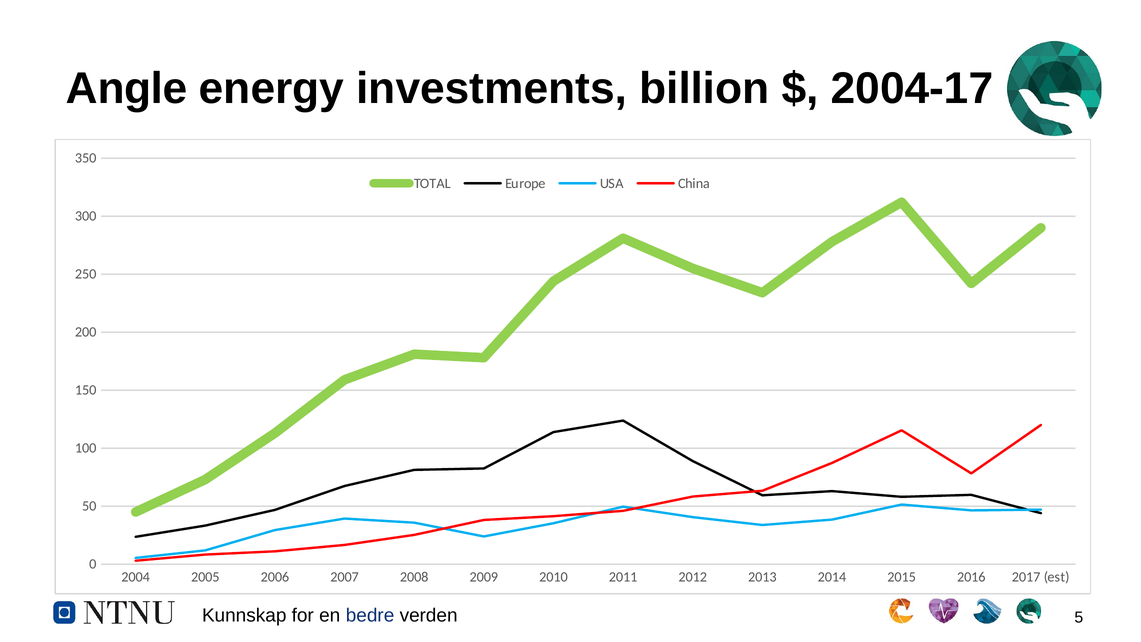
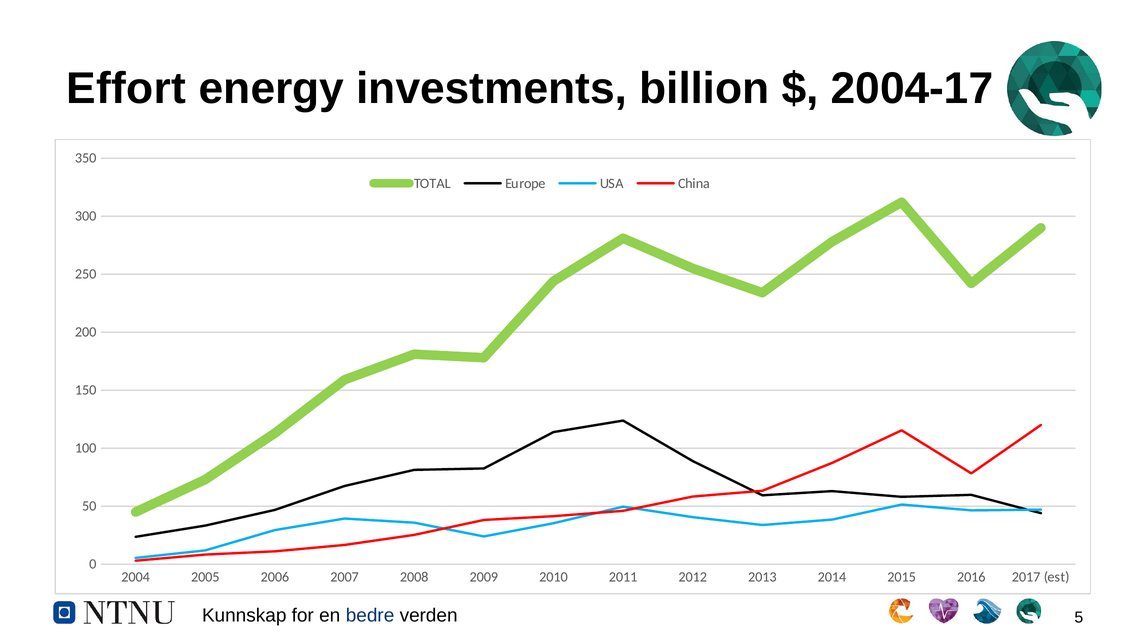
Angle: Angle -> Effort (126, 88)
